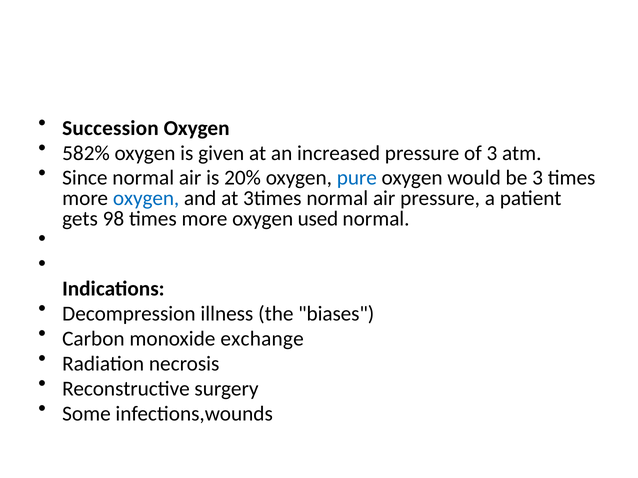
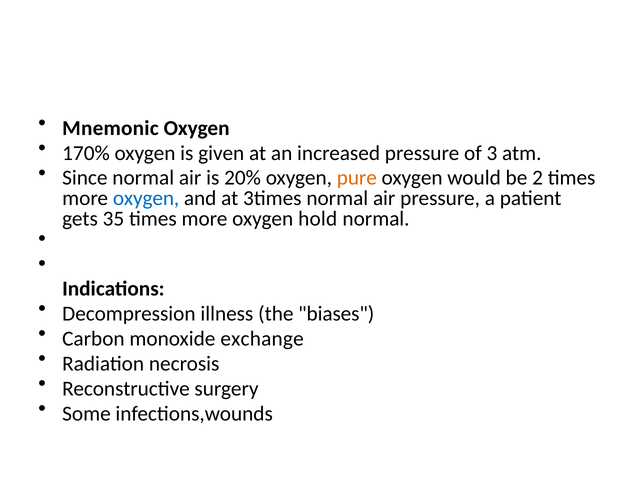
Succession: Succession -> Mnemonic (110, 128)
582%: 582% -> 170% (86, 153)
pure colour: blue -> orange (357, 178)
be 3: 3 -> 2 (538, 178)
98: 98 -> 35 (113, 219)
used: used -> hold (318, 219)
